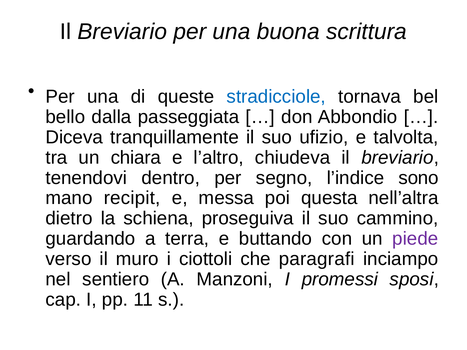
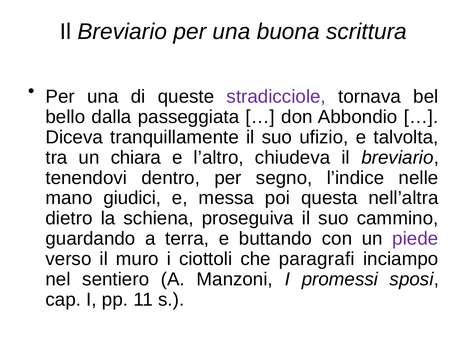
stradicciole colour: blue -> purple (276, 97)
sono: sono -> nelle (418, 178)
recipit: recipit -> giudici (132, 198)
